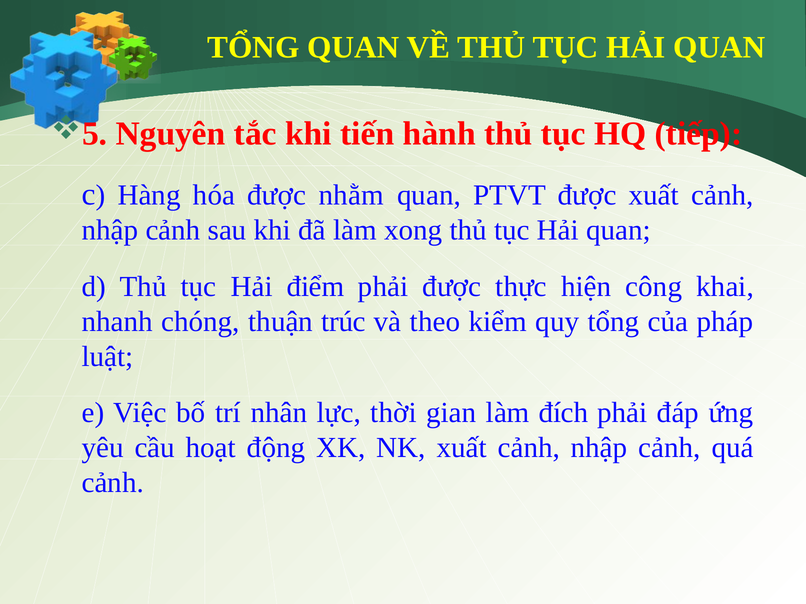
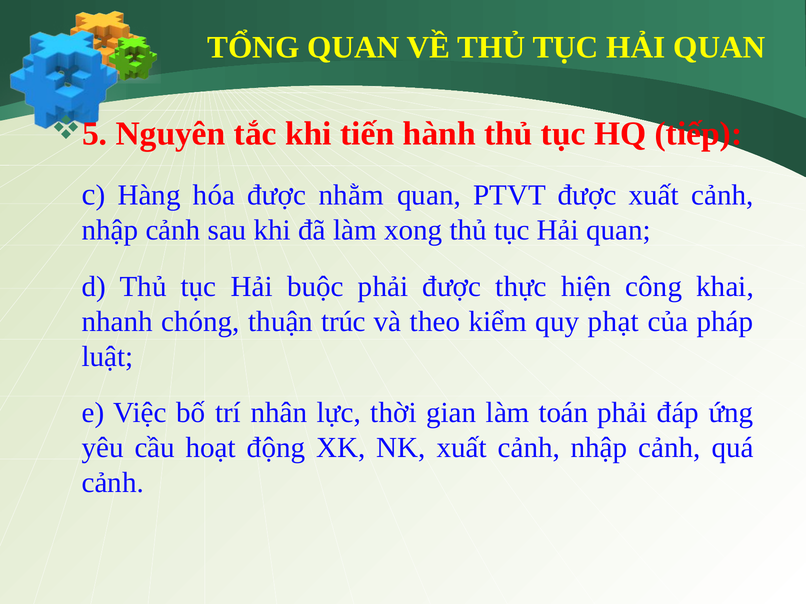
điểm: điểm -> buộc (315, 287)
quy tổng: tổng -> phạt (613, 322)
đích: đích -> toán (563, 413)
